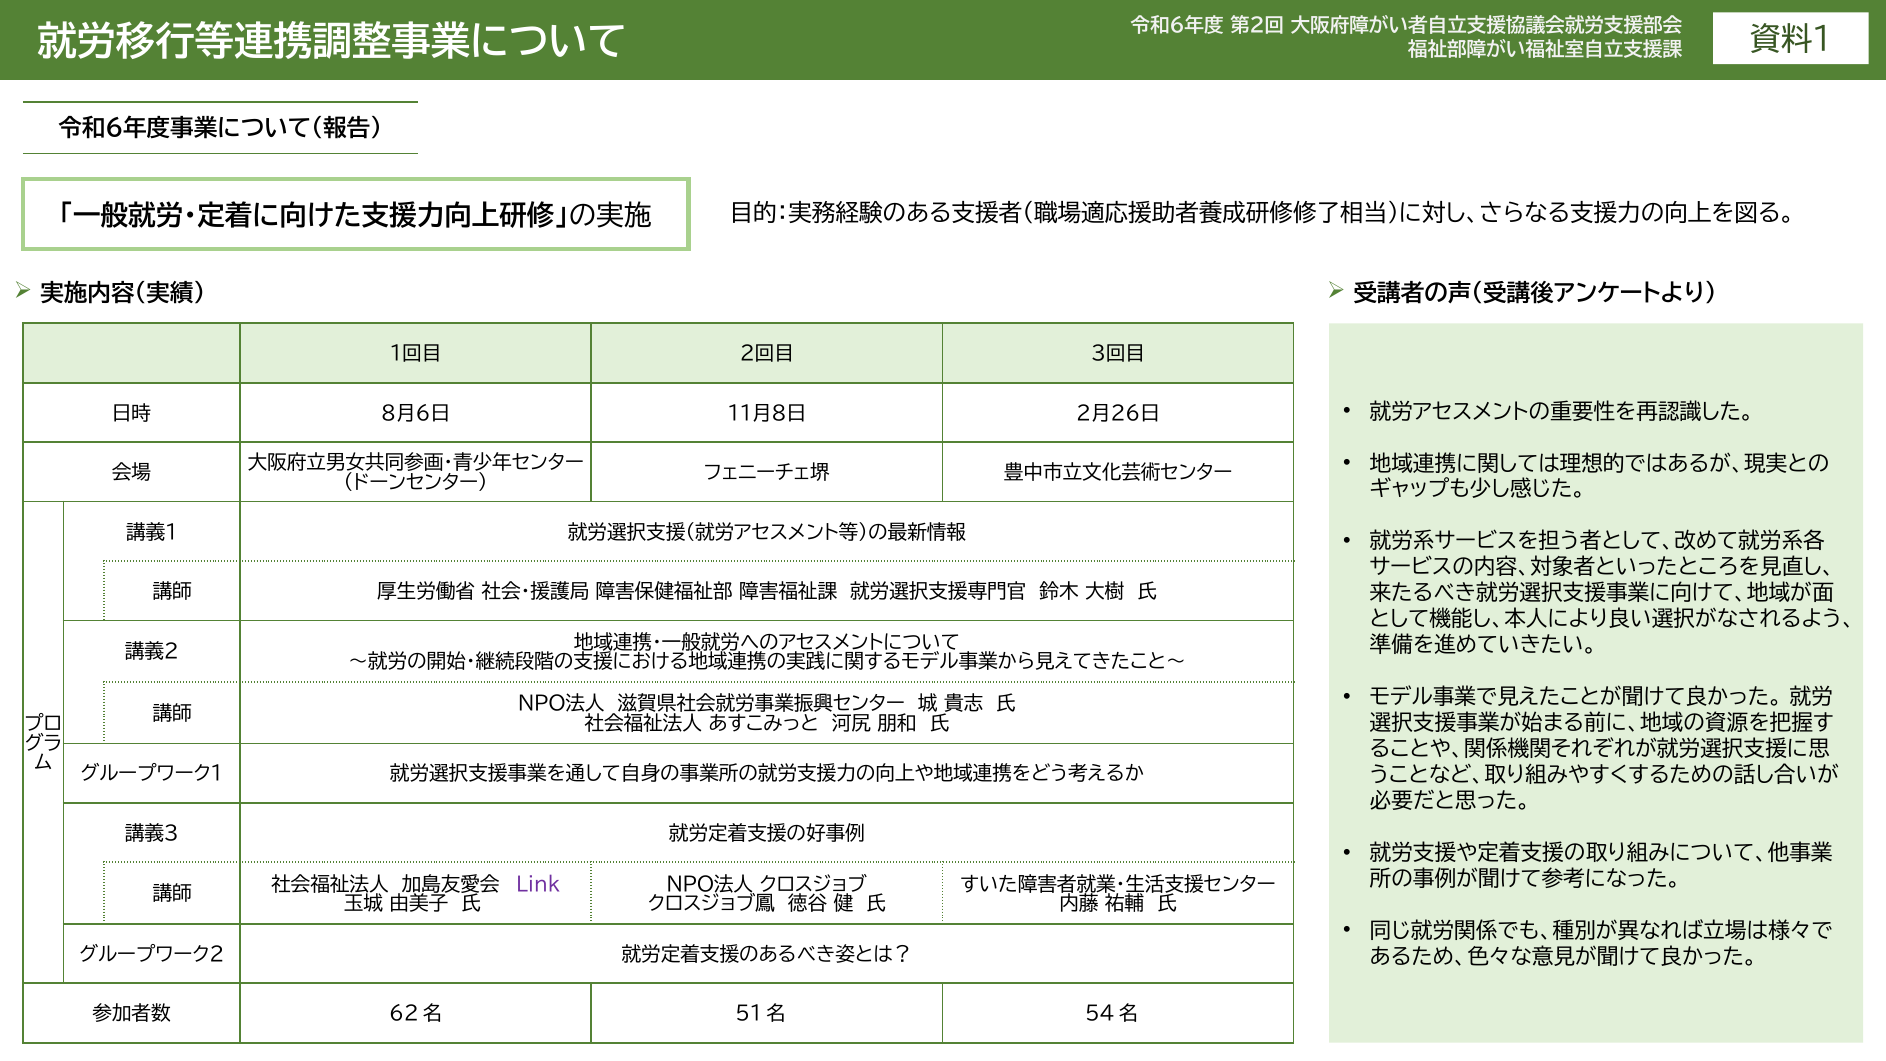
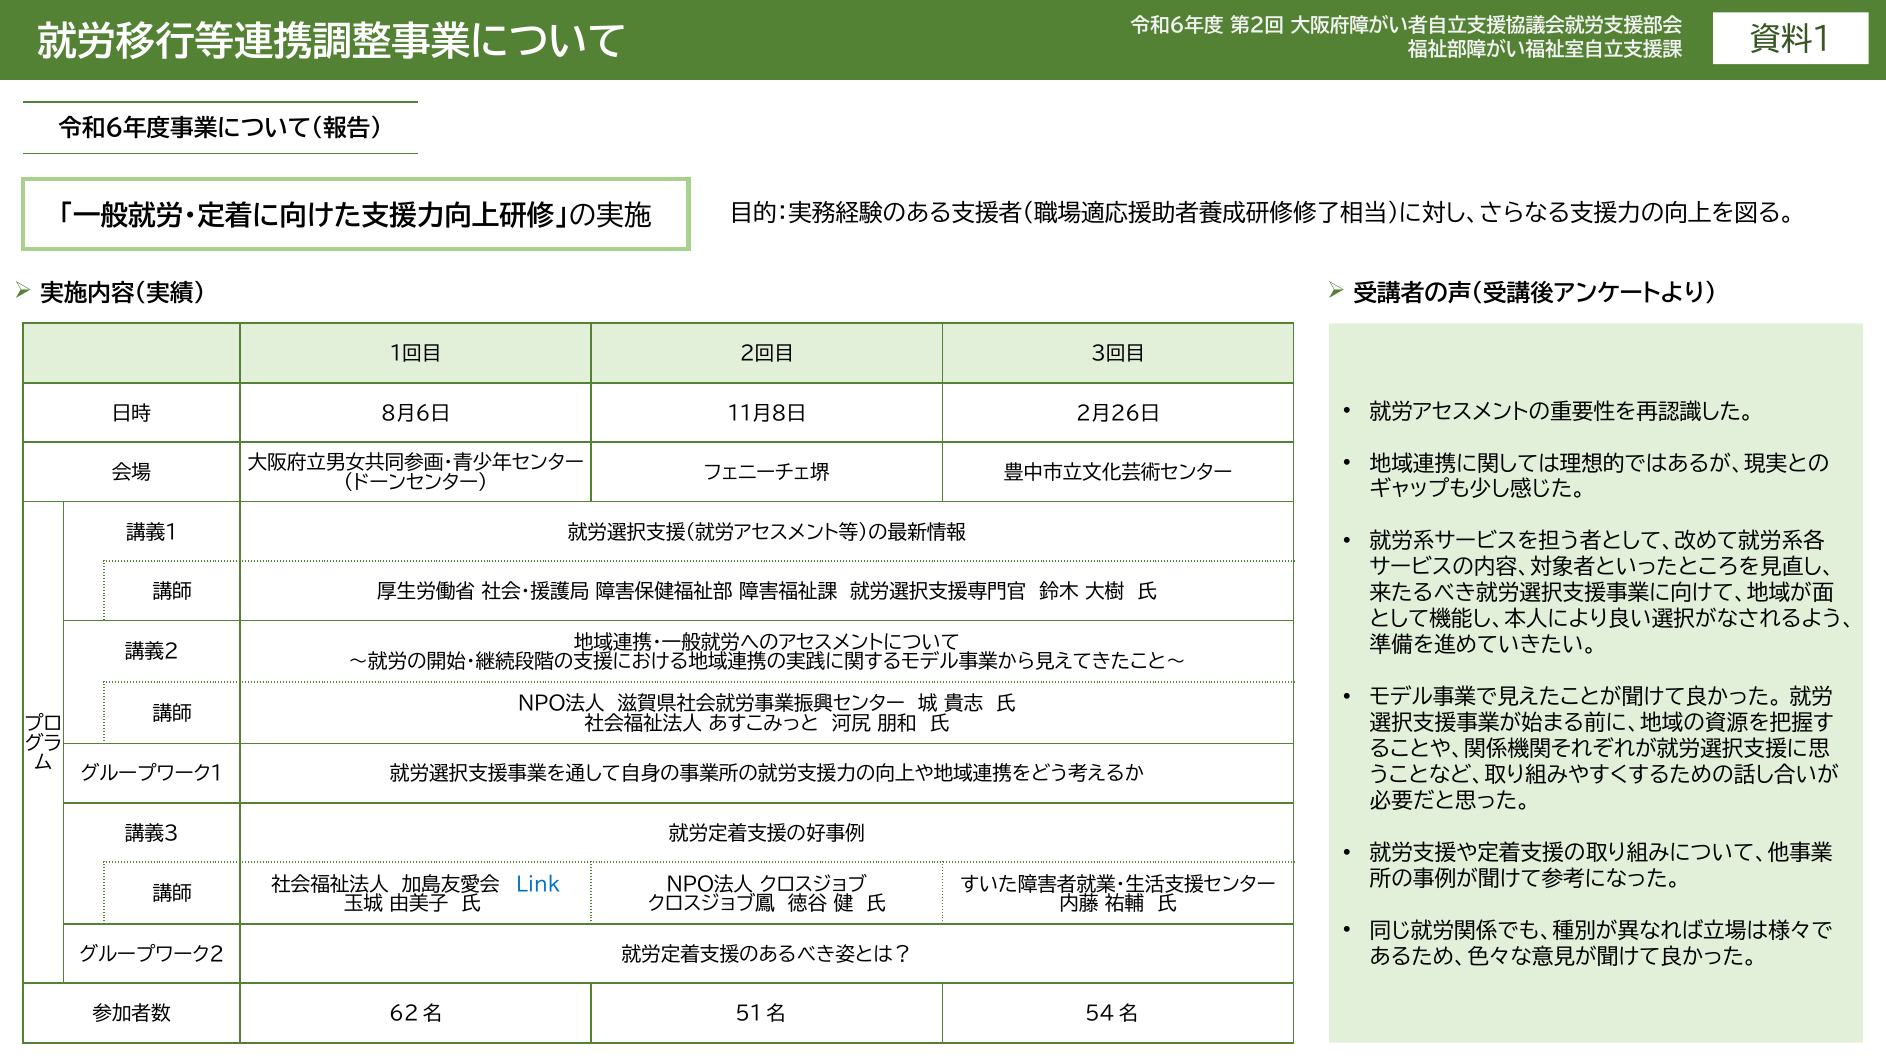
Link colour: purple -> blue (538, 885)
